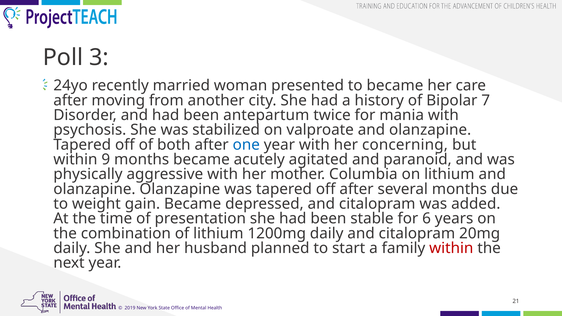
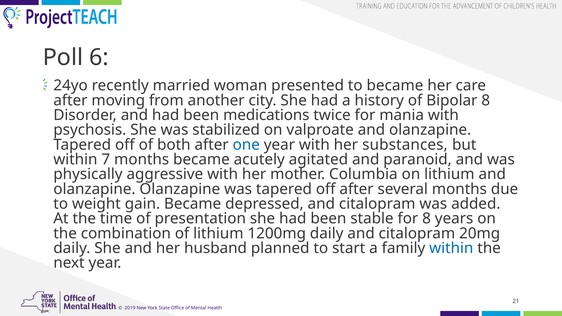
3: 3 -> 6 (99, 58)
Bipolar 7: 7 -> 8 (486, 100)
antepartum: antepartum -> medications (266, 115)
concerning: concerning -> substances (405, 145)
9: 9 -> 7 (106, 159)
for 6: 6 -> 8 (427, 219)
within colour: red -> blue (451, 248)
